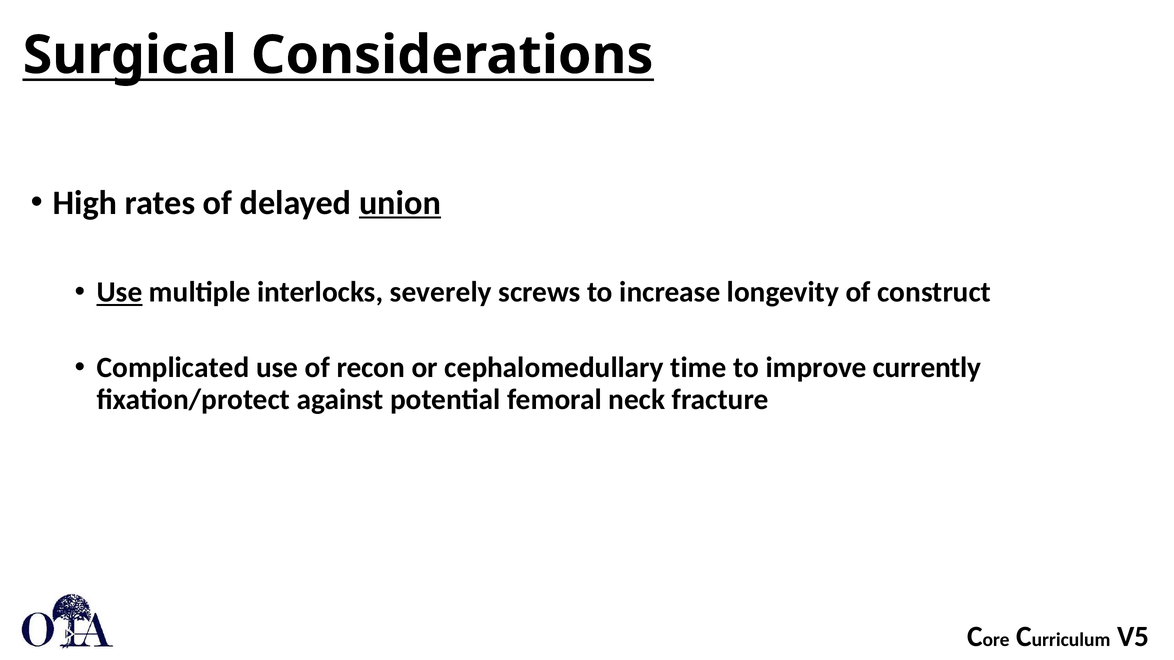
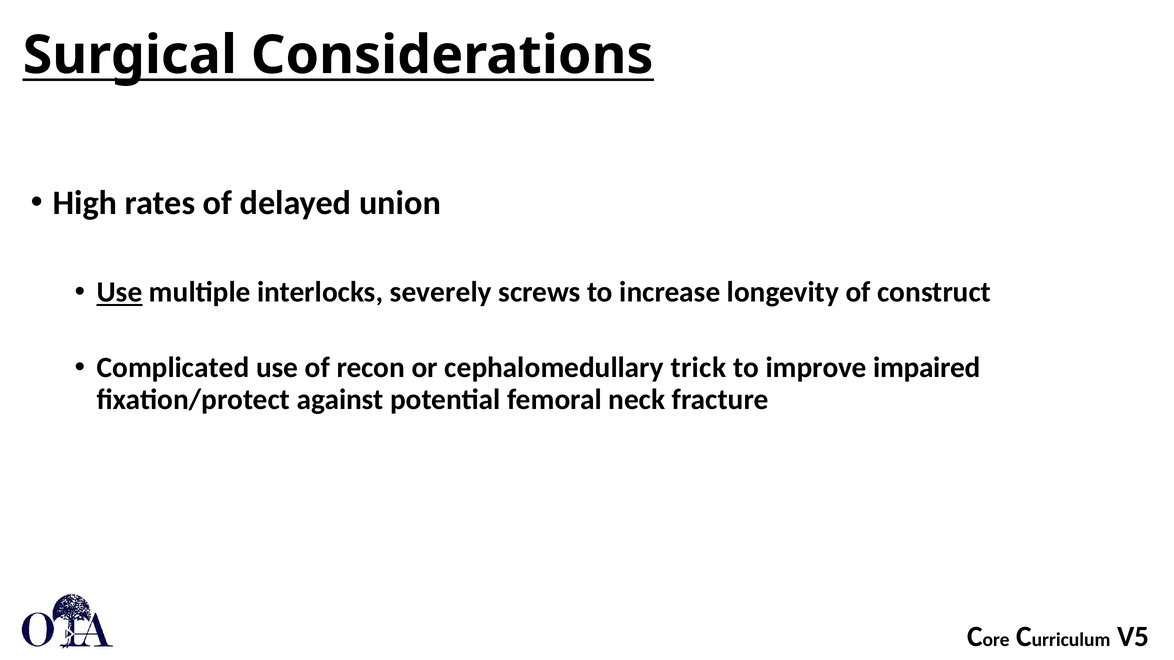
union underline: present -> none (400, 203)
time: time -> trick (698, 368)
currently: currently -> impaired (927, 368)
